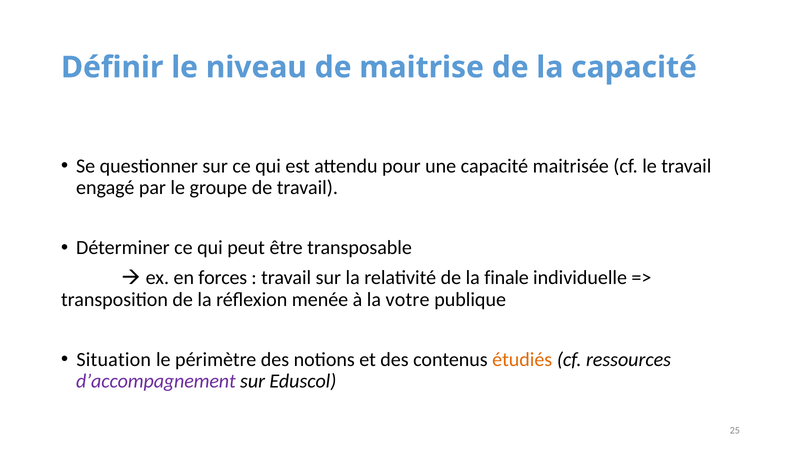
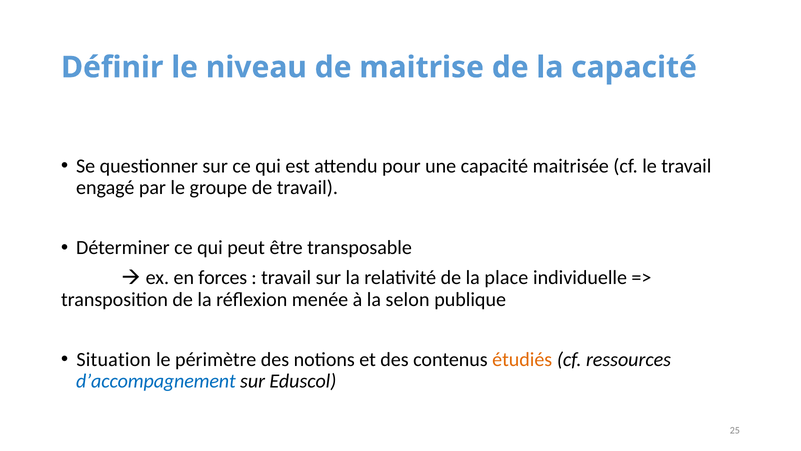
finale: finale -> place (506, 278)
votre: votre -> selon (408, 299)
d’accompagnement colour: purple -> blue (156, 381)
